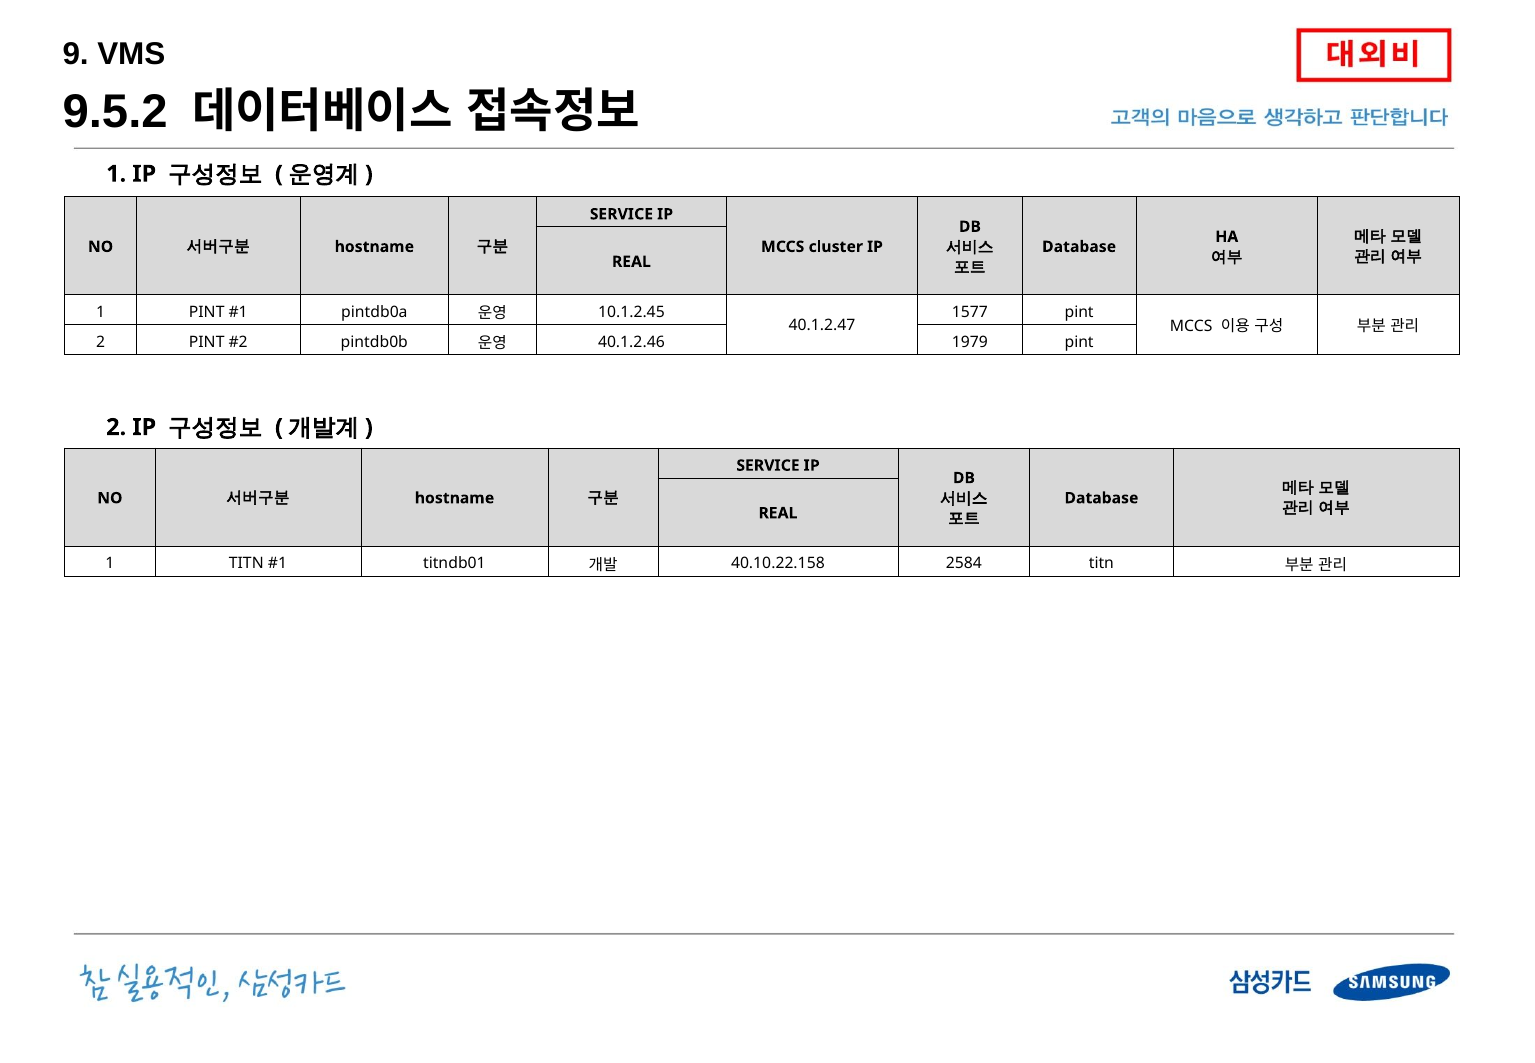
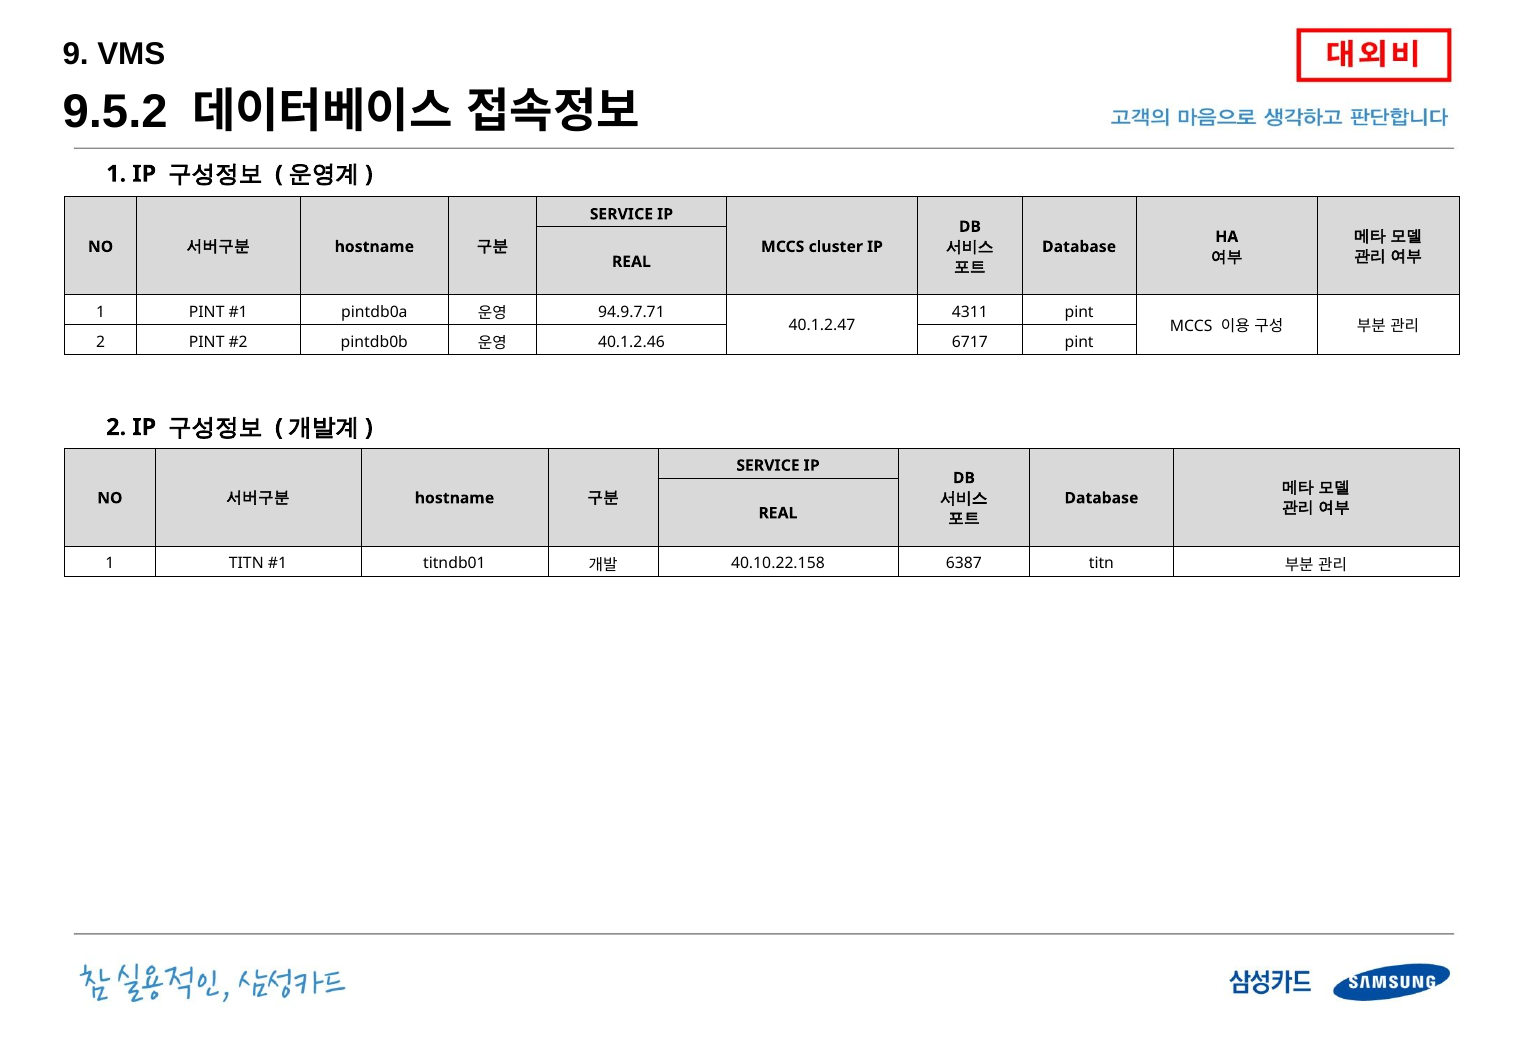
10.1.2.45: 10.1.2.45 -> 94.9.7.71 (631, 312)
1577: 1577 -> 4311 (970, 312)
1979: 1979 -> 6717 (970, 342)
2584: 2584 -> 6387 (964, 563)
